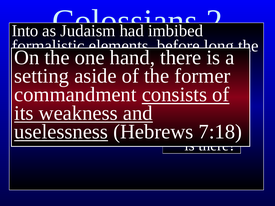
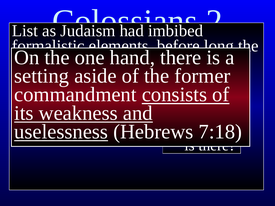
Into: Into -> List (25, 31)
